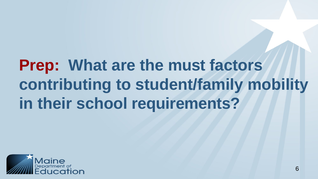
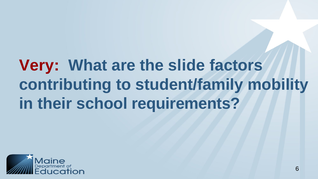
Prep: Prep -> Very (39, 65)
must: must -> slide (187, 65)
